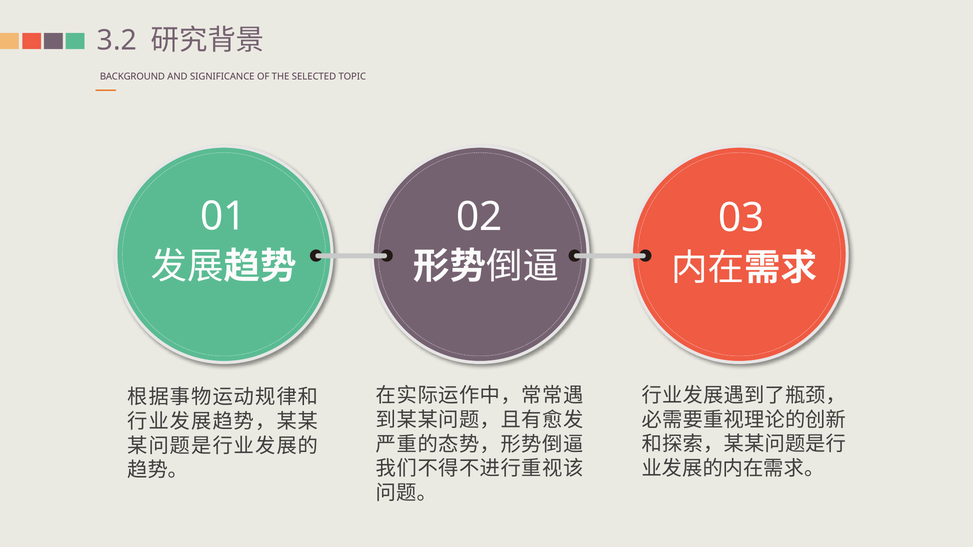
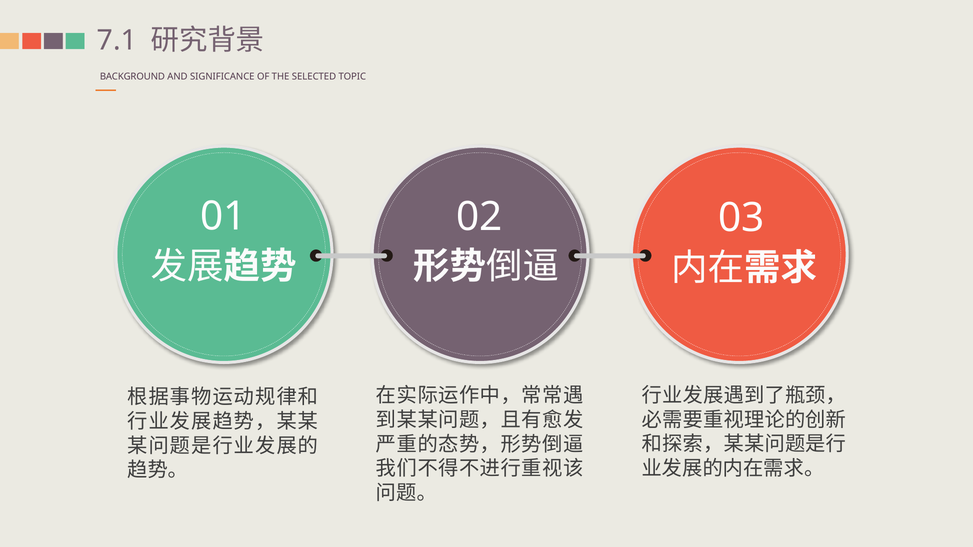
3.2: 3.2 -> 7.1 (117, 40)
